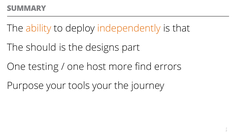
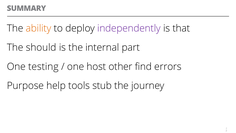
independently colour: orange -> purple (129, 28)
designs: designs -> internal (102, 47)
more: more -> other (121, 67)
Purpose your: your -> help (56, 86)
tools your: your -> stub (102, 86)
